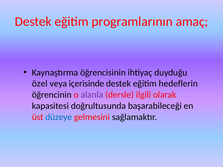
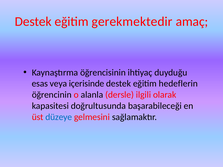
programlarının: programlarının -> gerekmektedir (132, 22)
özel: özel -> esas (40, 84)
alanla colour: purple -> black (92, 95)
